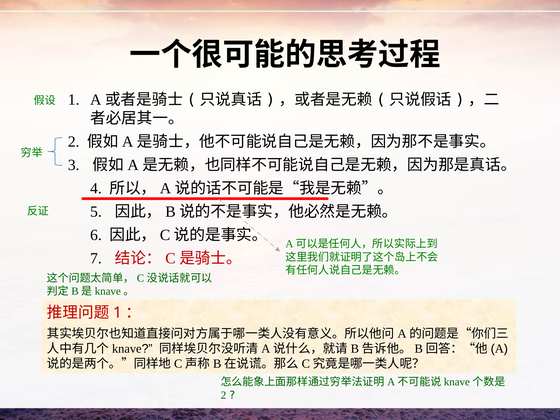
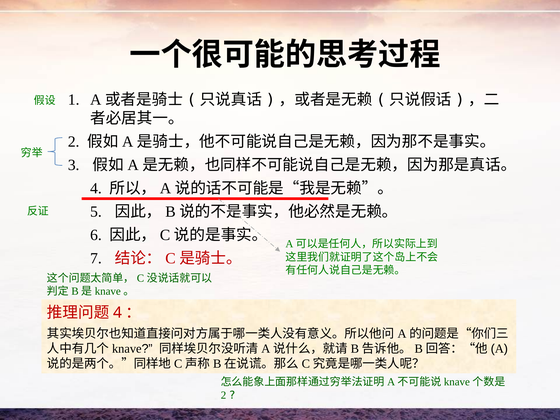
1: 1 -> 4 (117, 313)
